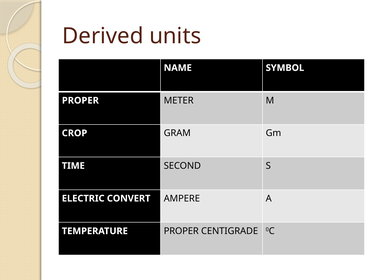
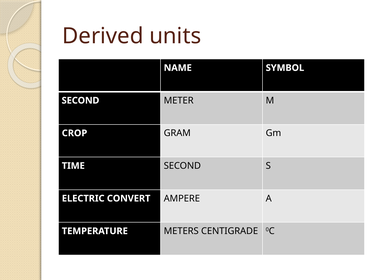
PROPER: PROPER -> SECOND (80, 100)
TEMPERATURE PROPER: PROPER -> METERS (181, 231)
